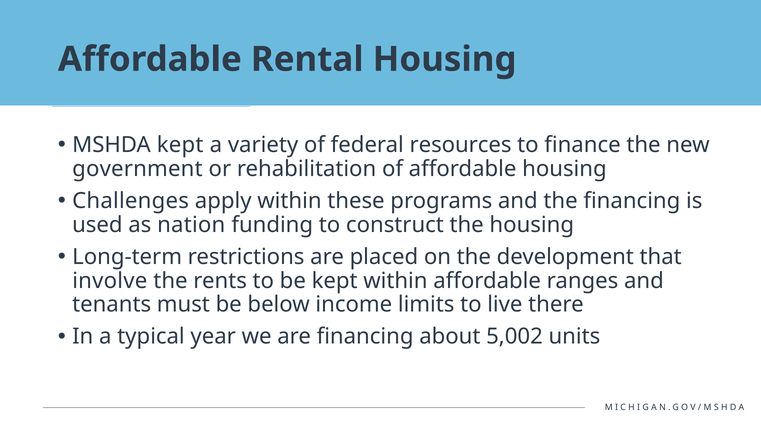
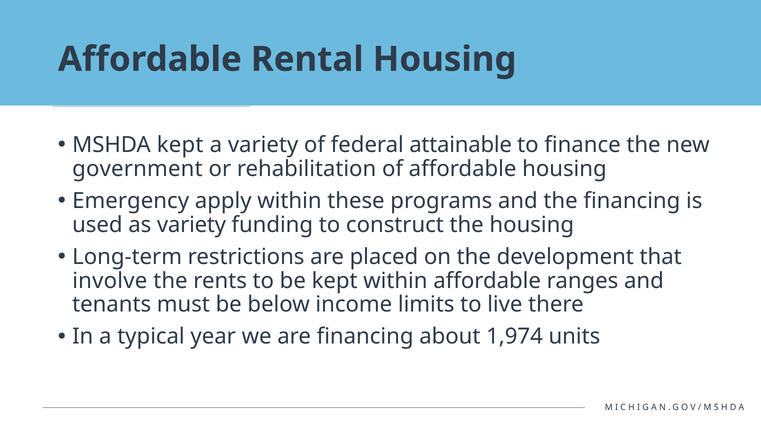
resources: resources -> attainable (461, 145)
Challenges: Challenges -> Emergency (131, 201)
as nation: nation -> variety (191, 225)
5,002: 5,002 -> 1,974 (514, 337)
